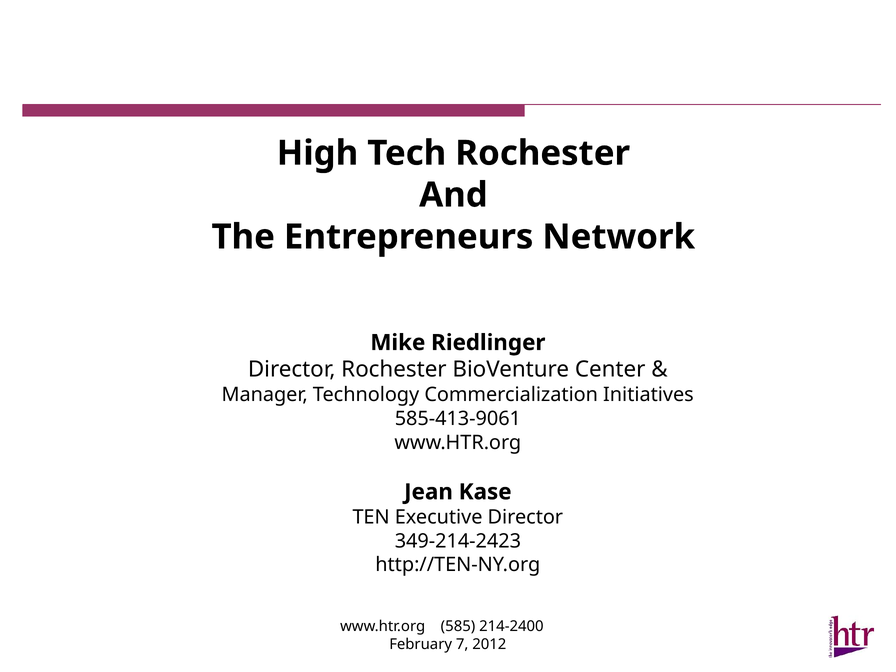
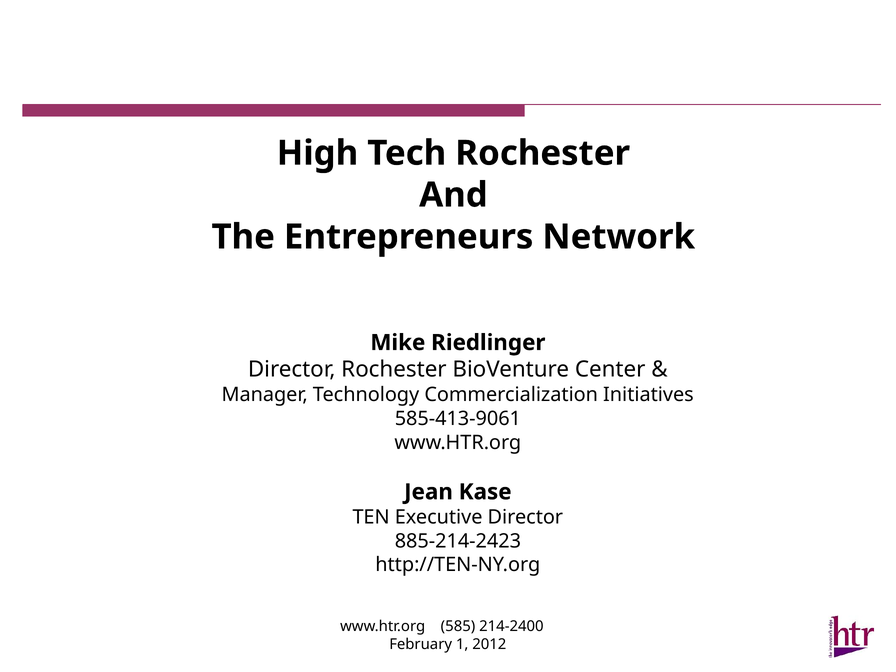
349-214-2423: 349-214-2423 -> 885-214-2423 (458, 541)
7: 7 -> 1 (462, 644)
